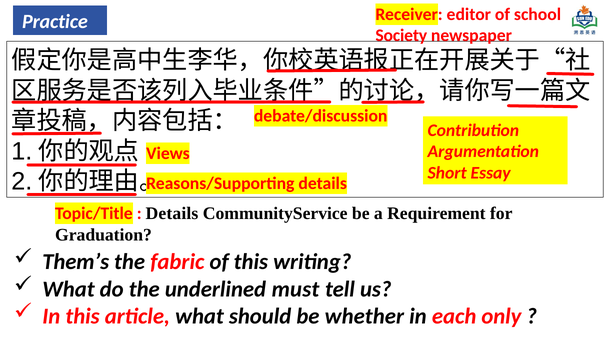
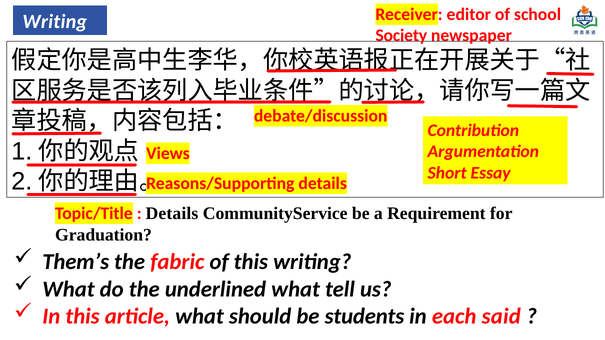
Practice: Practice -> Writing (55, 22)
underlined must: must -> what (296, 289)
whether: whether -> students (364, 317)
only: only -> said (501, 317)
